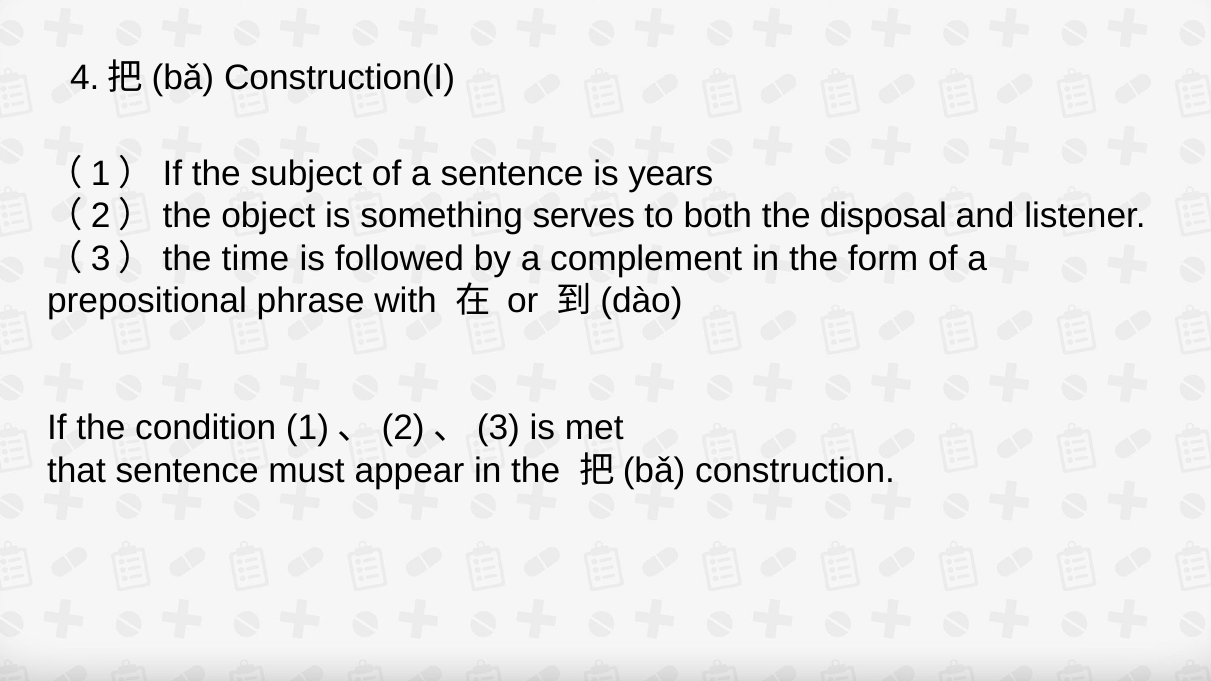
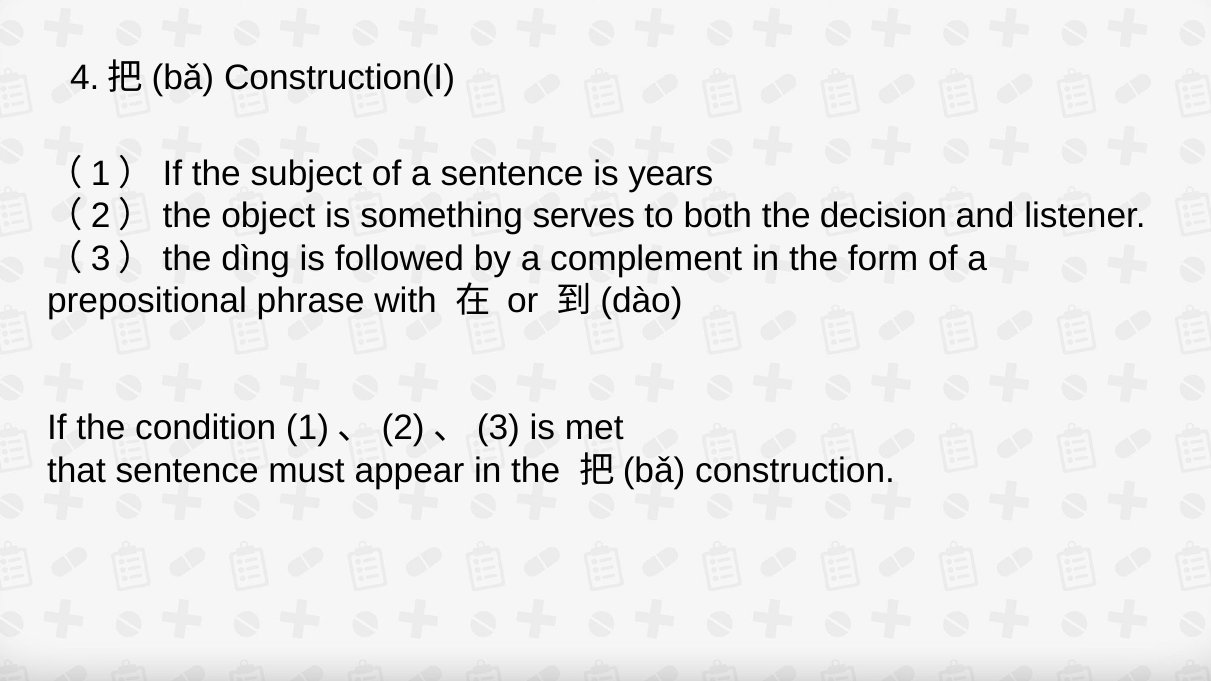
disposal: disposal -> decision (883, 216)
time: time -> dìng (256, 259)
